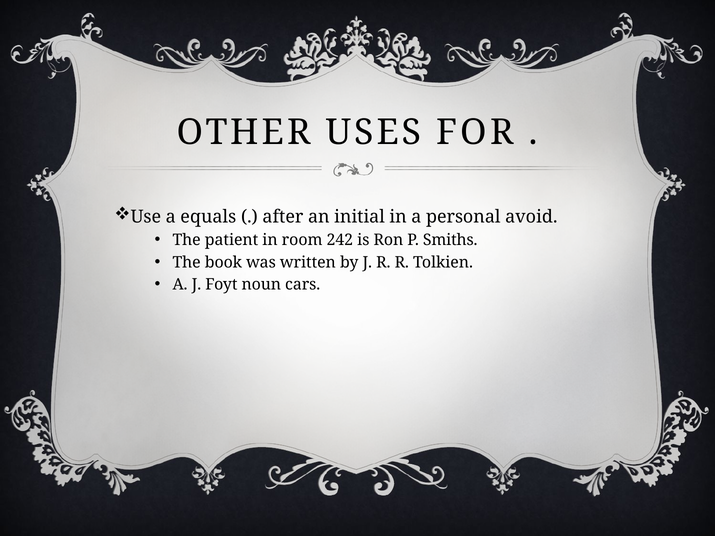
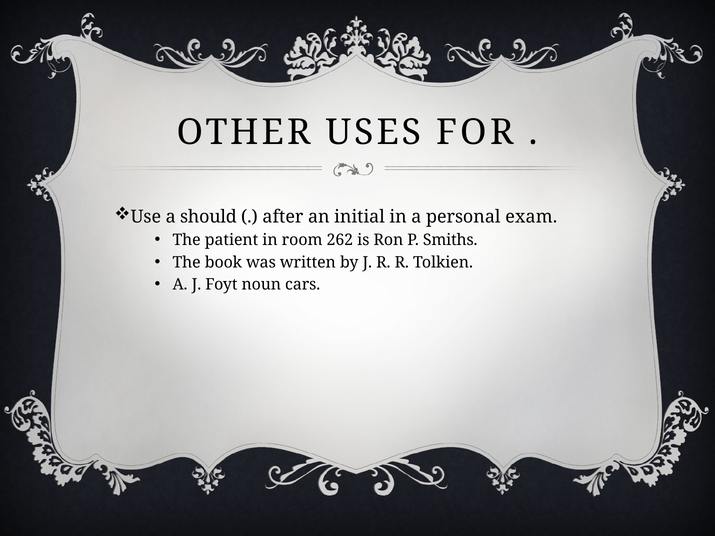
equals: equals -> should (208, 217)
avoid: avoid -> exam (531, 217)
242: 242 -> 262 (340, 240)
